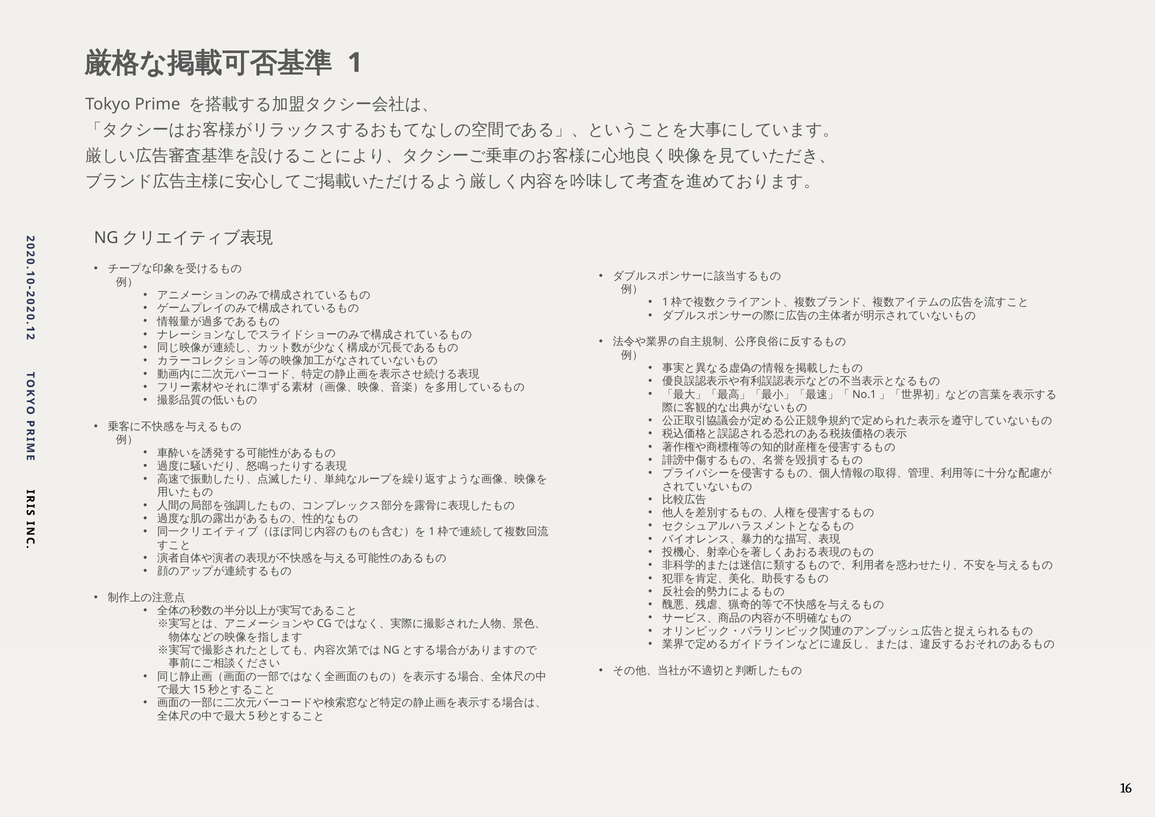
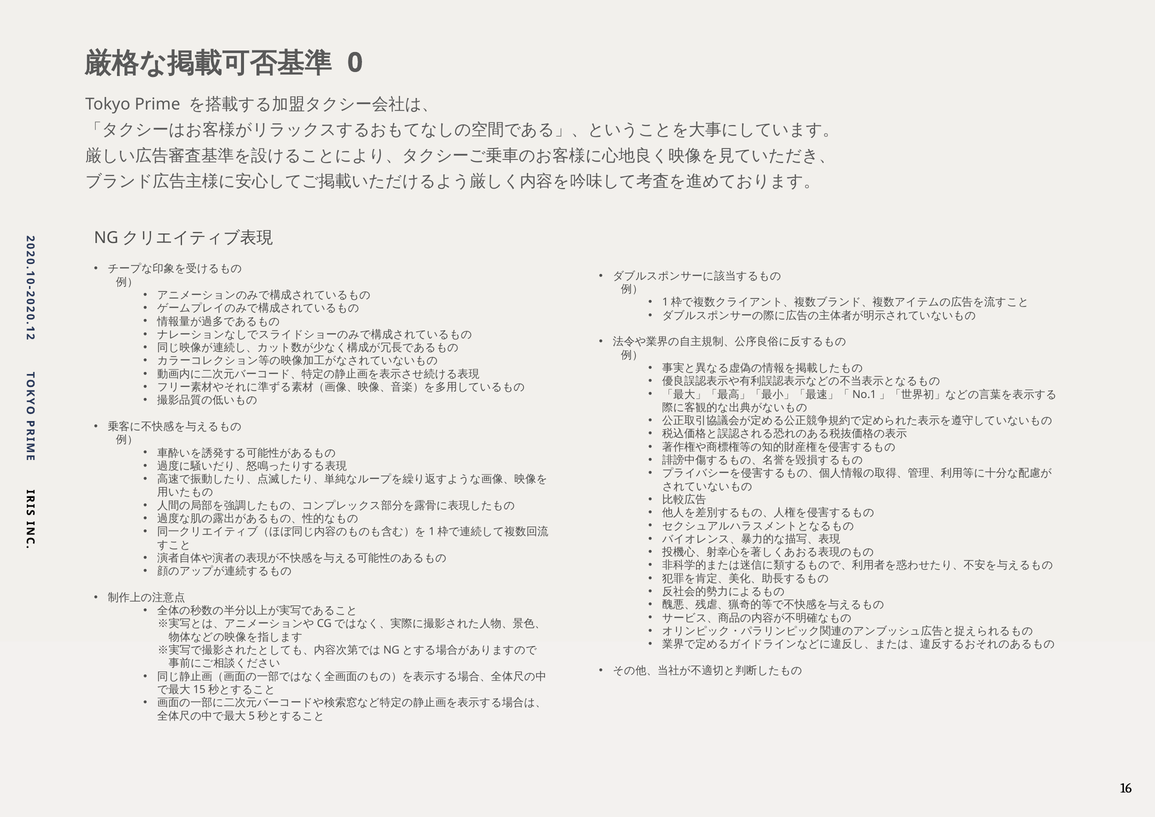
1: 1 -> 0 (355, 63)
